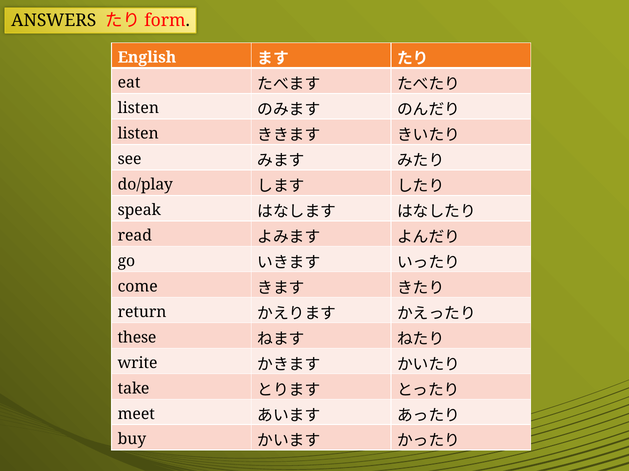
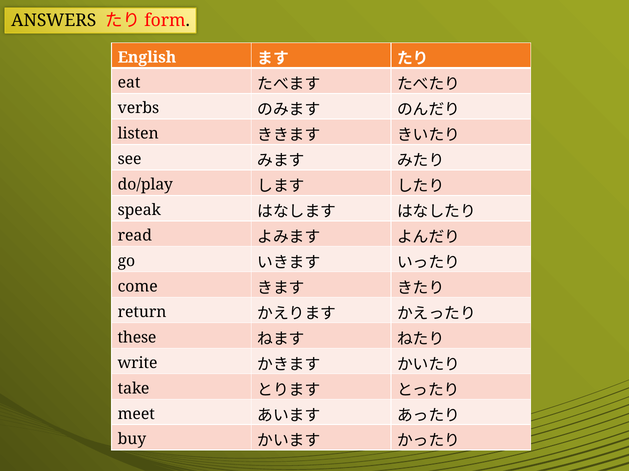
listen: listen -> verbs (138, 108)
